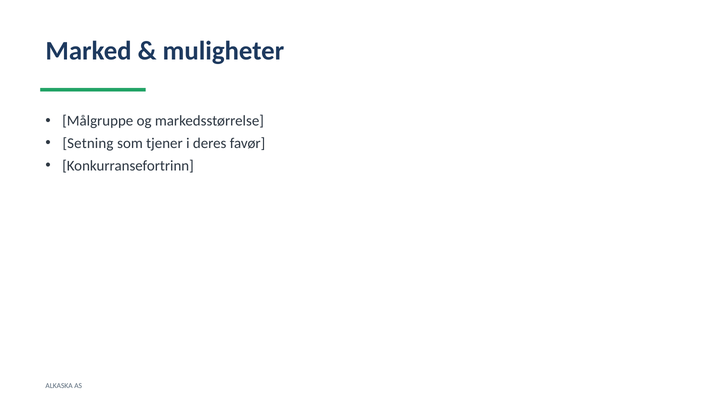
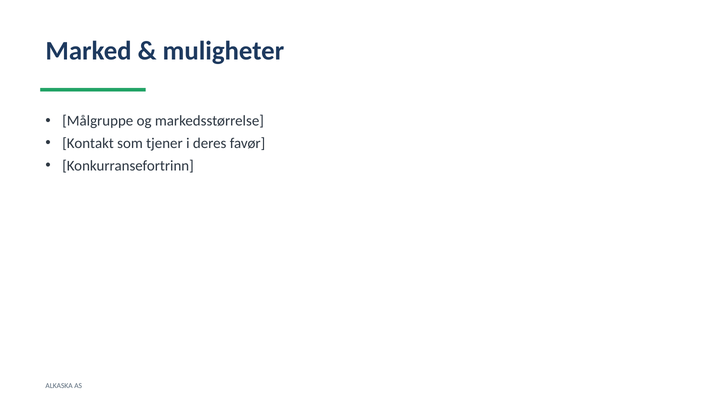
Setning: Setning -> Kontakt (88, 143)
